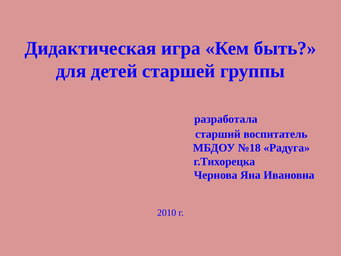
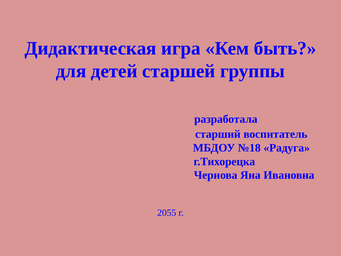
2010: 2010 -> 2055 (167, 212)
